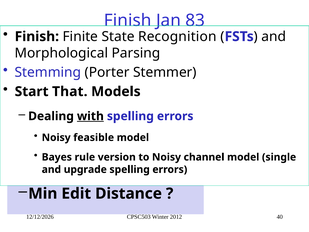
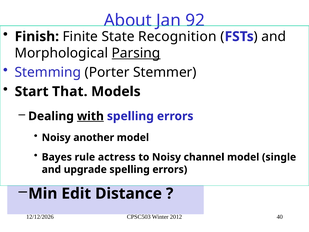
Finish: Finish -> About (128, 21)
83: 83 -> 92 (195, 21)
Parsing underline: none -> present (136, 53)
feasible: feasible -> another (94, 137)
version: version -> actress (117, 157)
